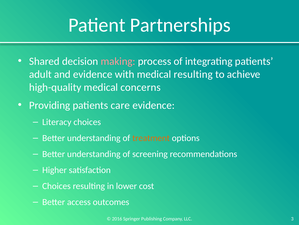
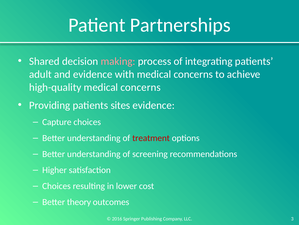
with medical resulting: resulting -> concerns (193, 74)
care: care -> sites (120, 105)
Literacy: Literacy -> Capture (57, 122)
treatment colour: orange -> red (151, 138)
access: access -> theory (79, 201)
